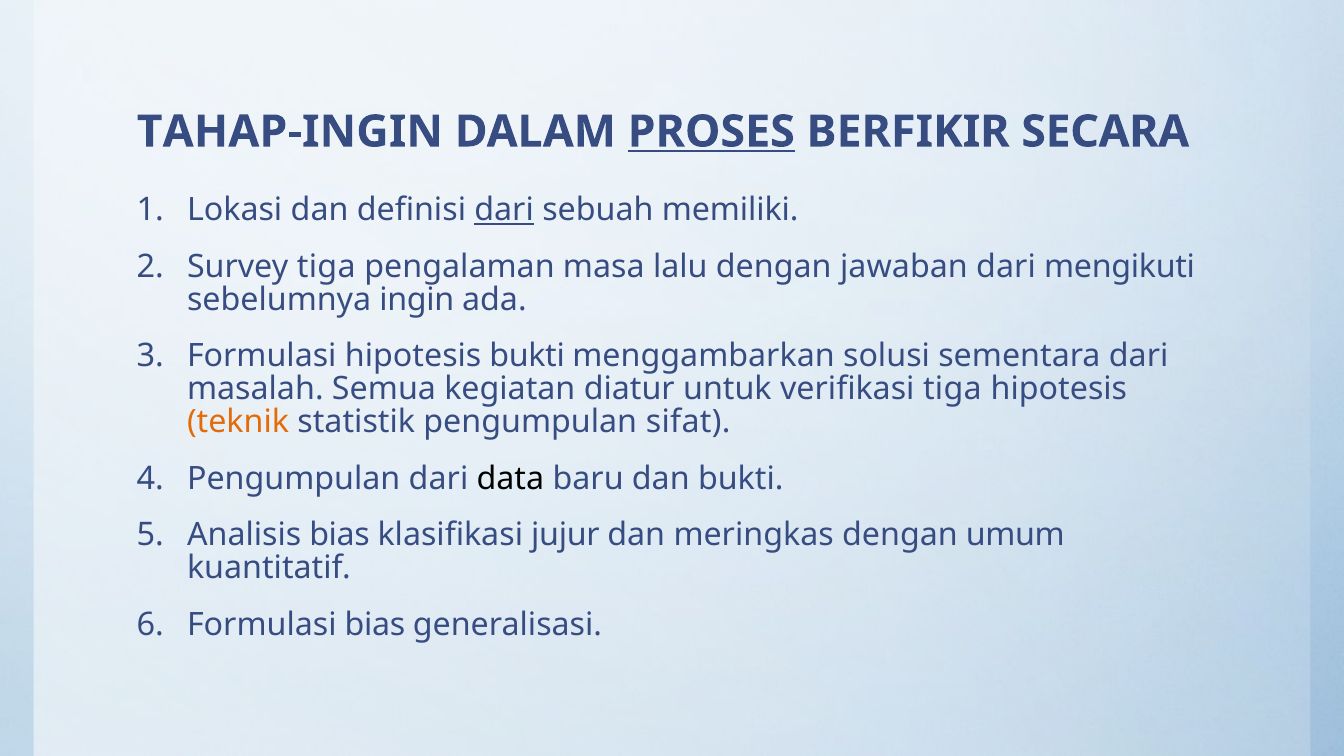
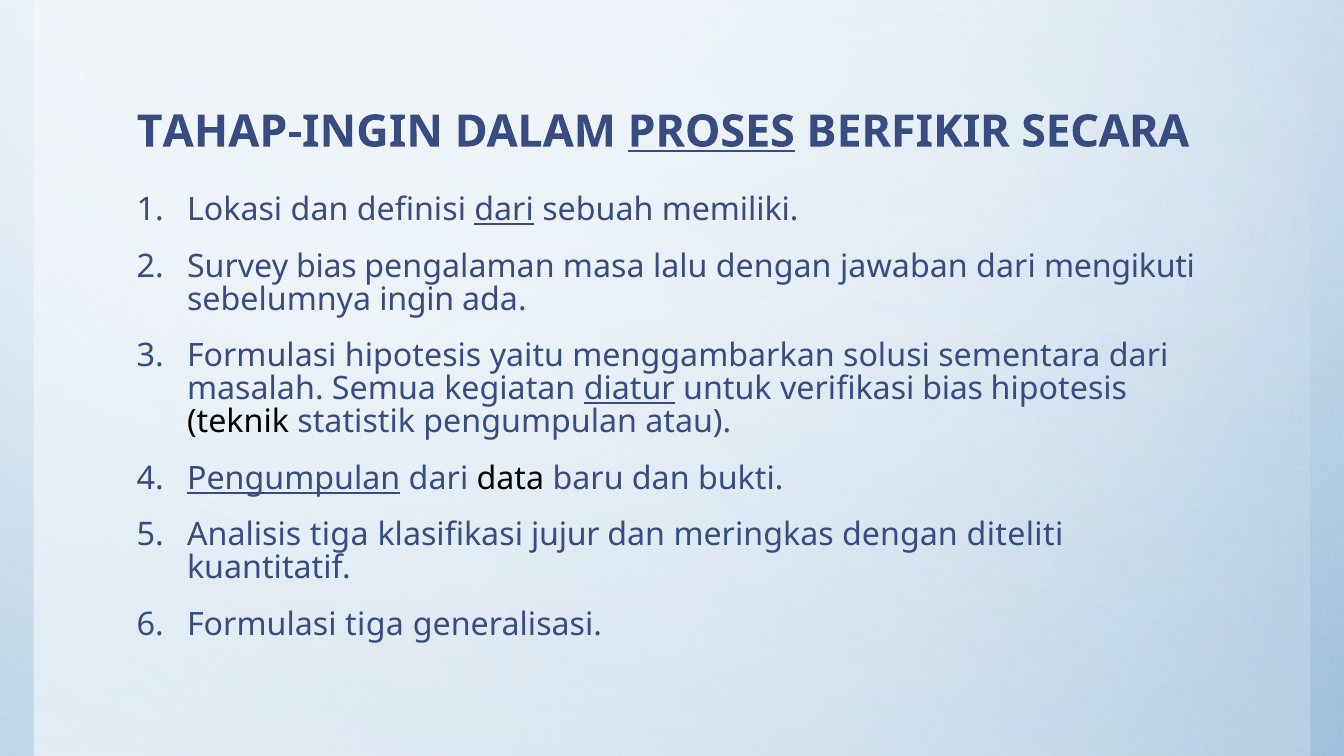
Survey tiga: tiga -> bias (327, 267)
hipotesis bukti: bukti -> yaitu (527, 356)
diatur underline: none -> present (629, 389)
verifikasi tiga: tiga -> bias (953, 389)
teknik colour: orange -> black (238, 422)
sifat: sifat -> atau (688, 422)
Pengumpulan underline: none -> present (294, 479)
Analisis bias: bias -> tiga (339, 535)
umum: umum -> diteliti (1015, 535)
Formulasi bias: bias -> tiga (375, 625)
